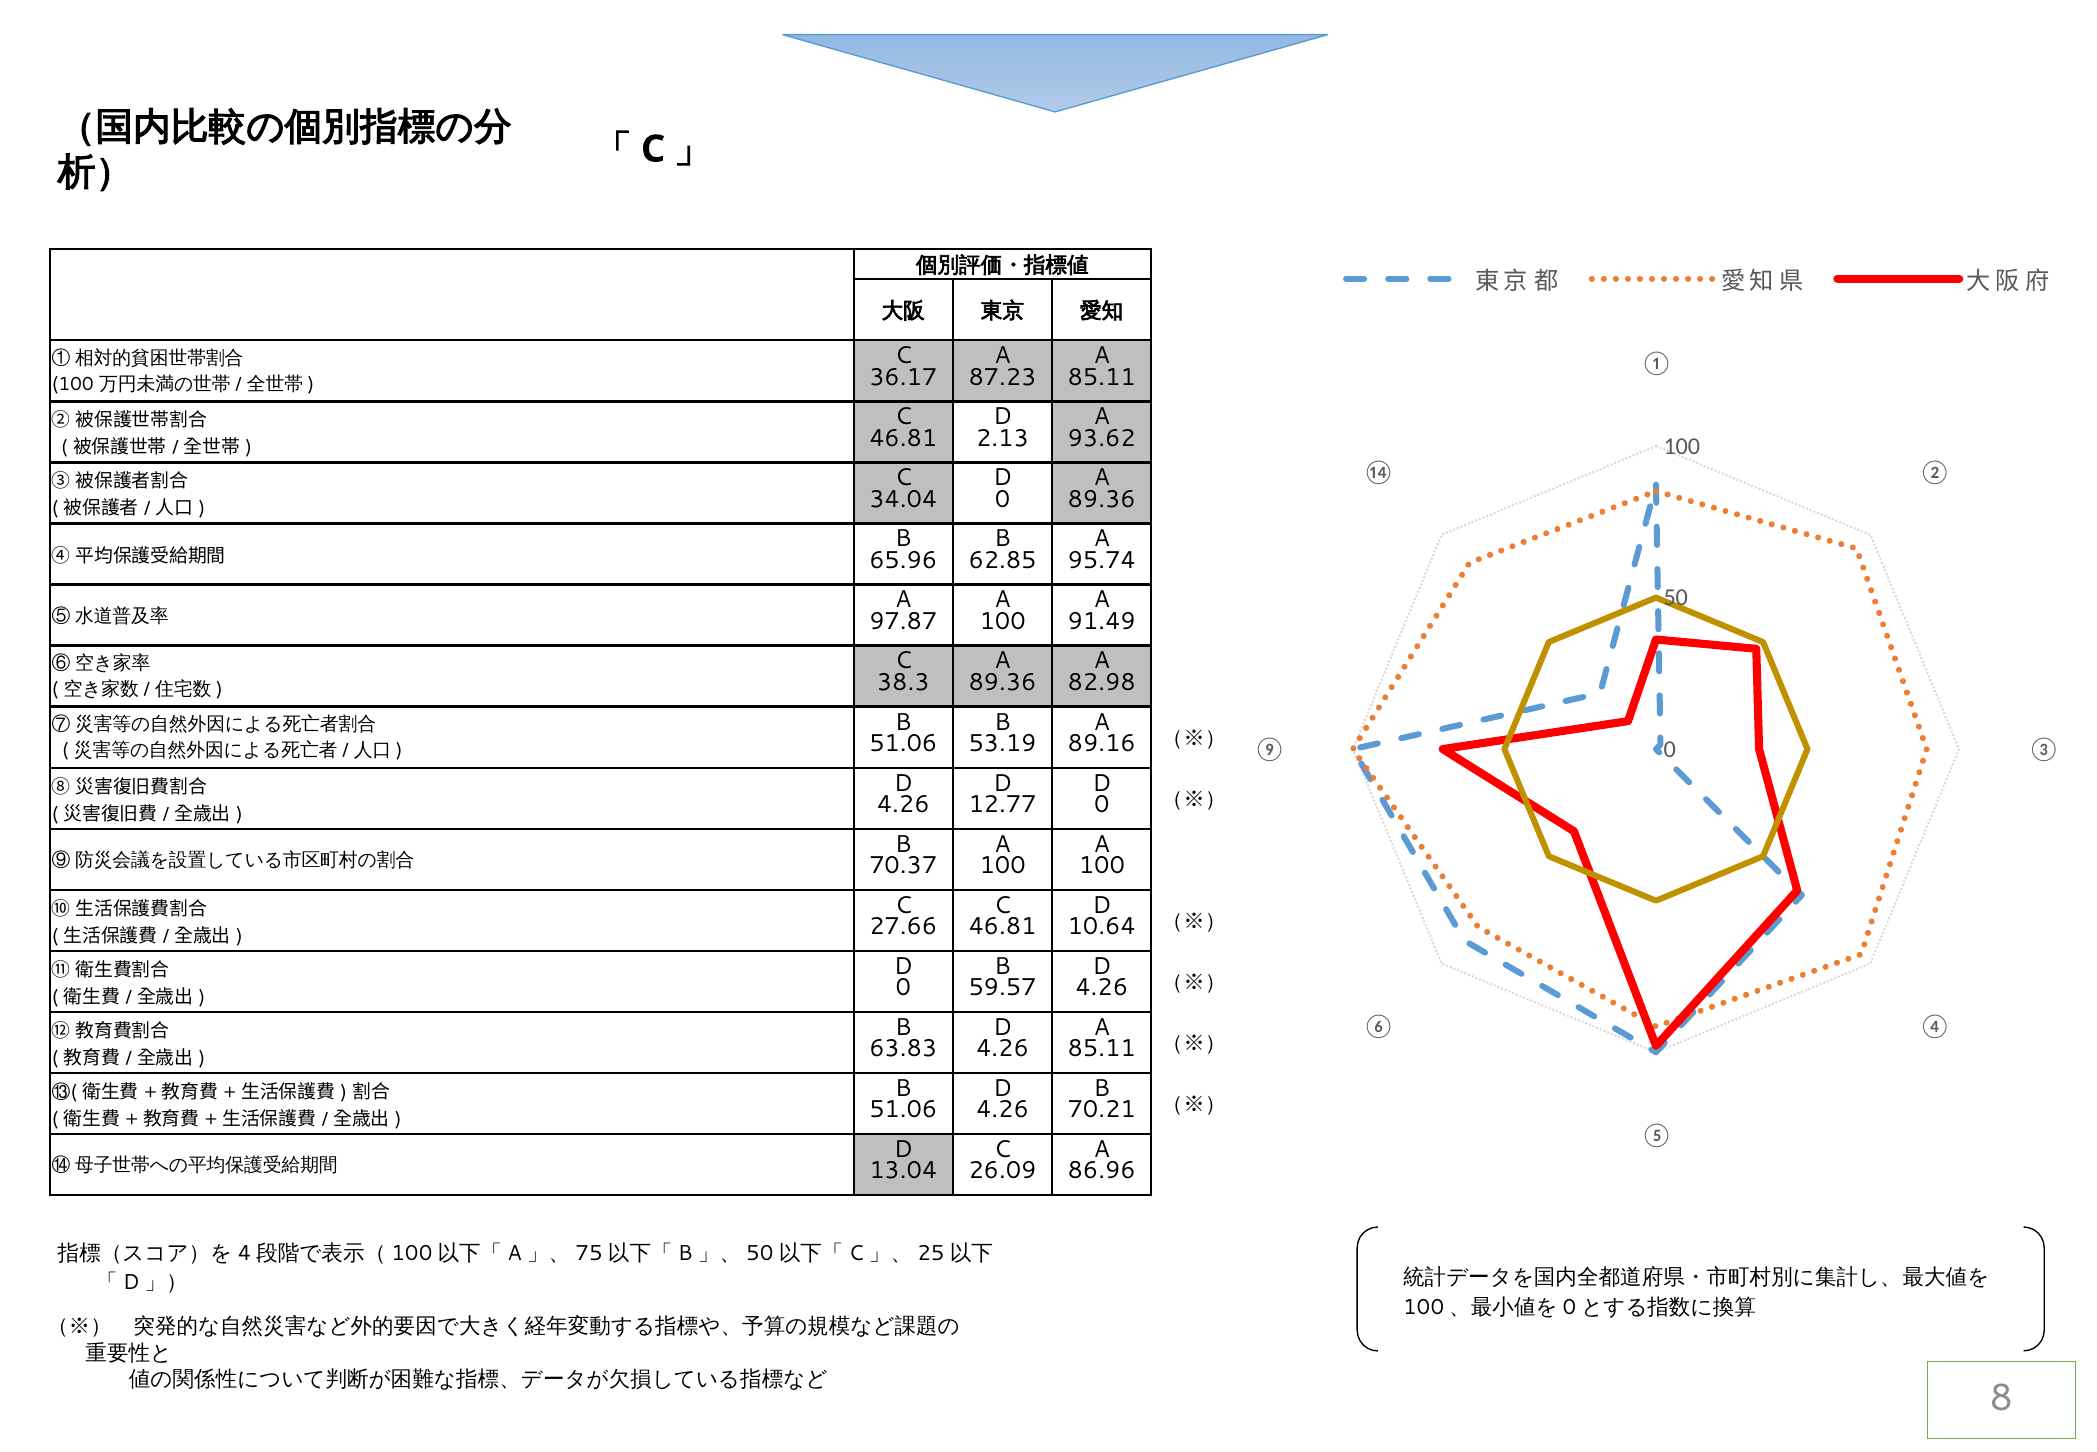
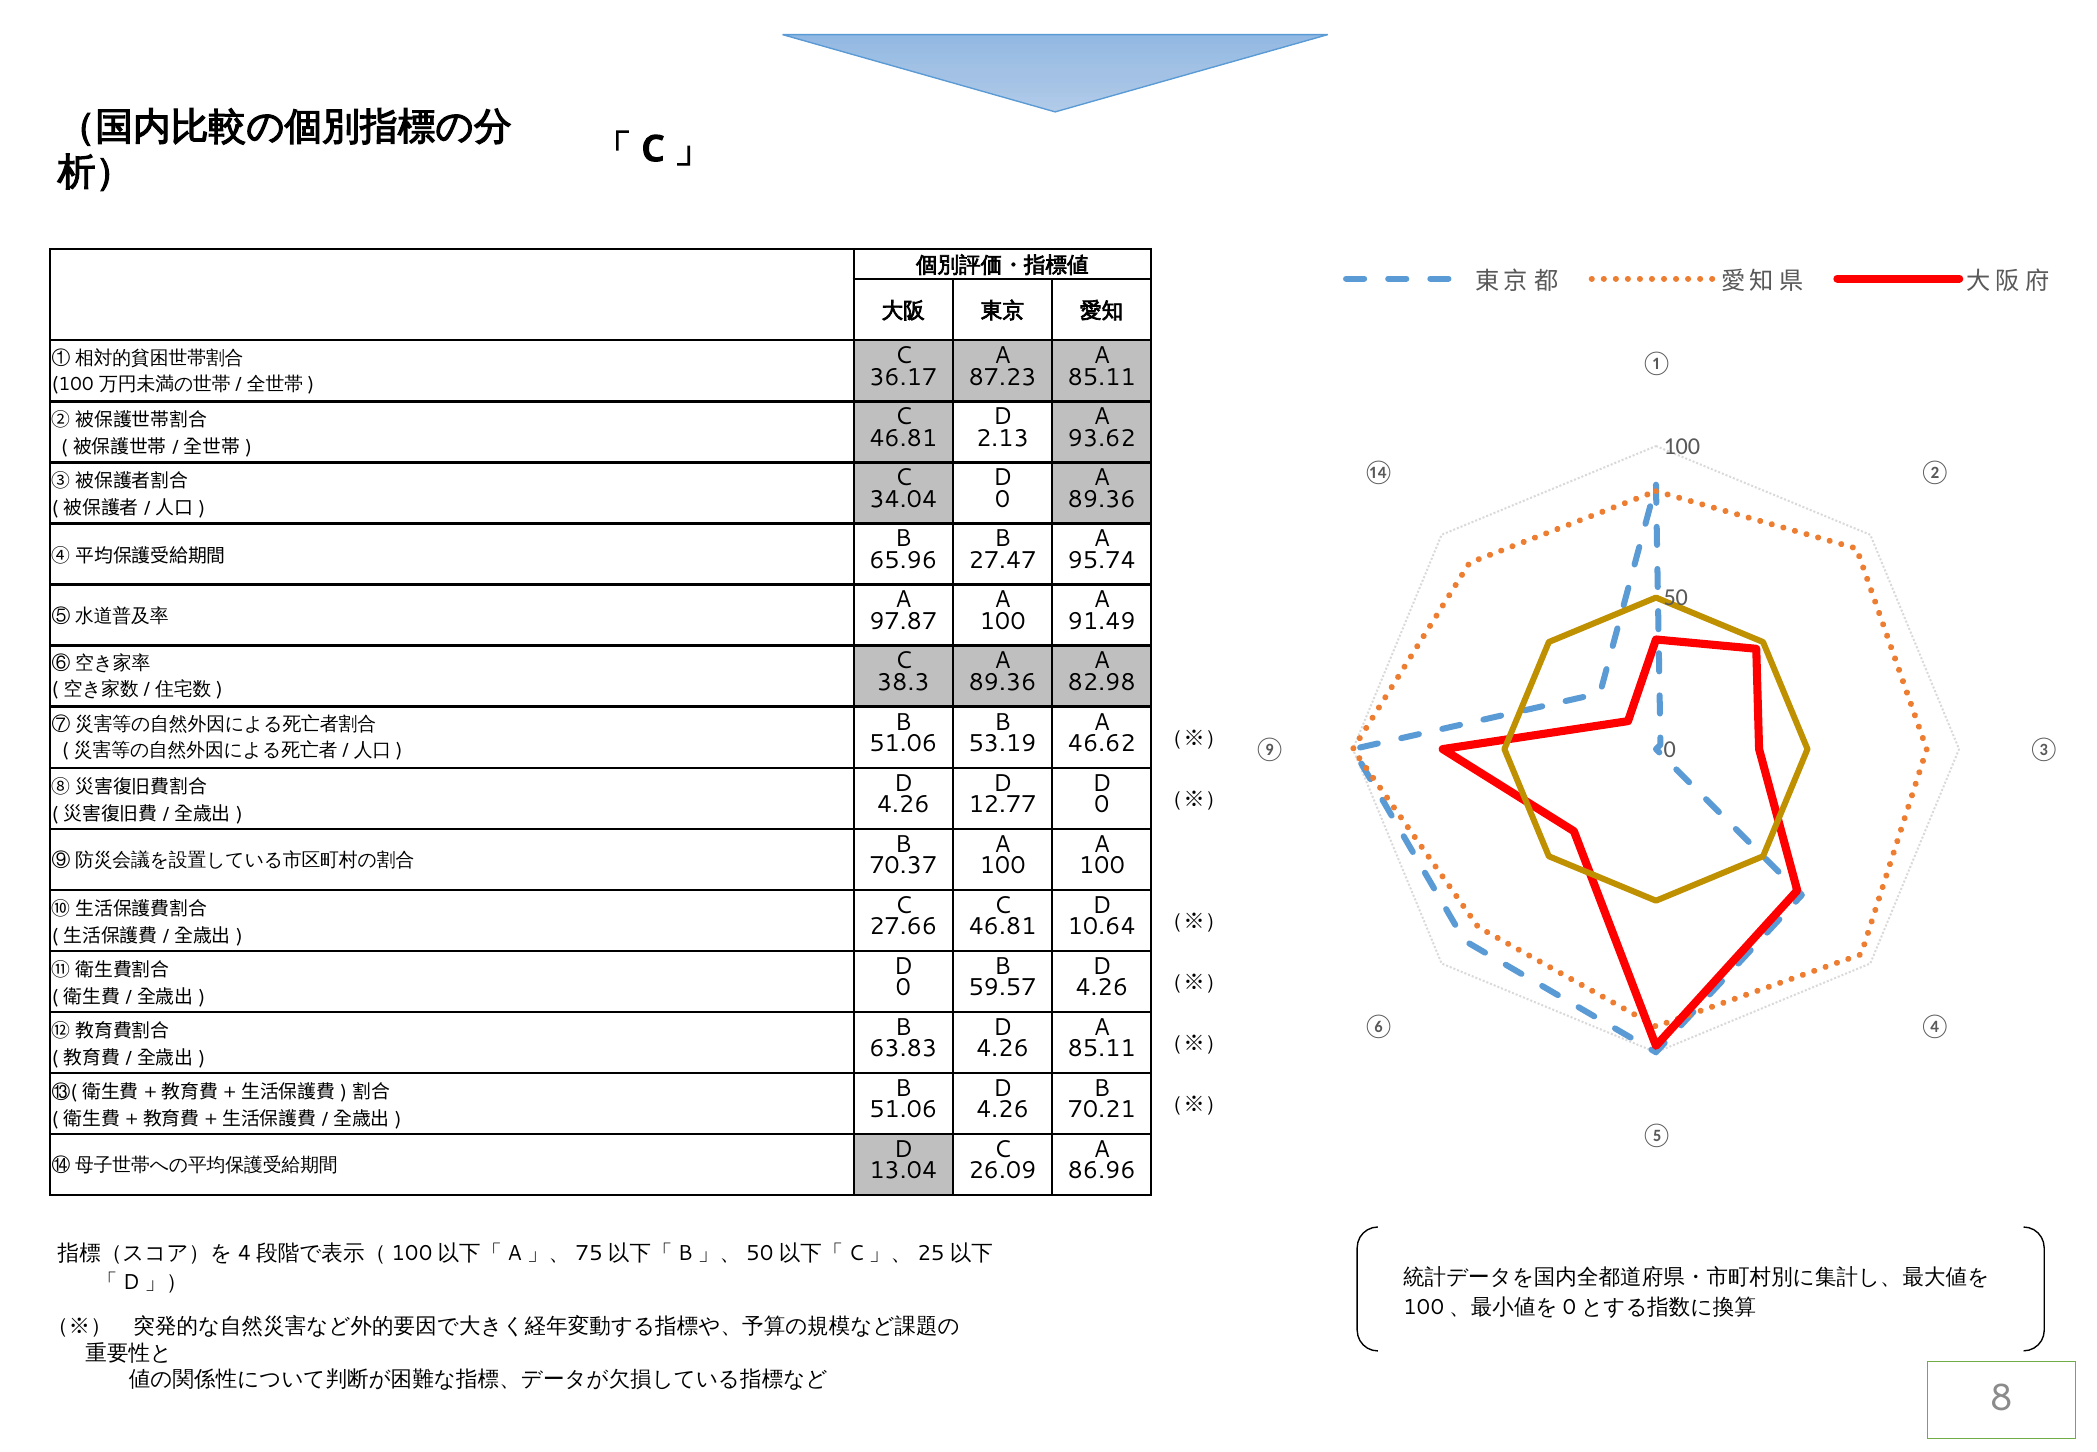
62.85: 62.85 -> 27.47 (1003, 560)
89.16: 89.16 -> 46.62 (1102, 743)
